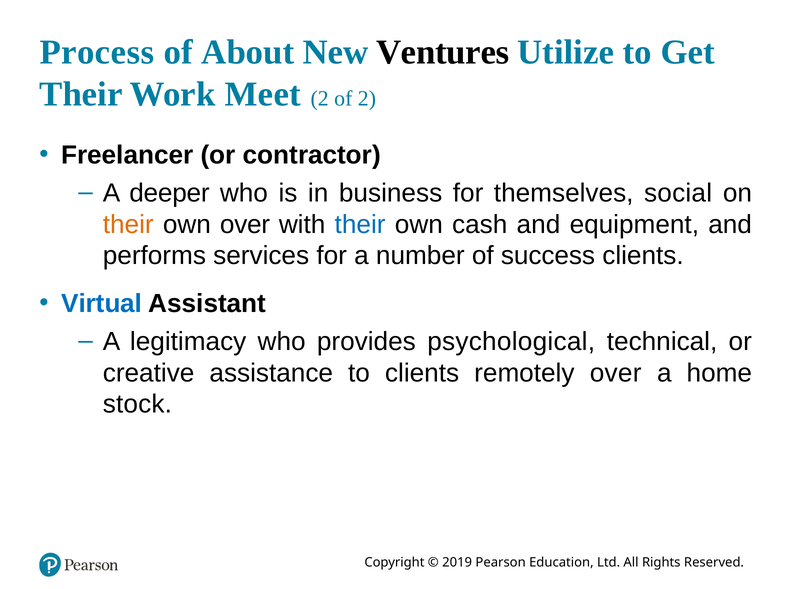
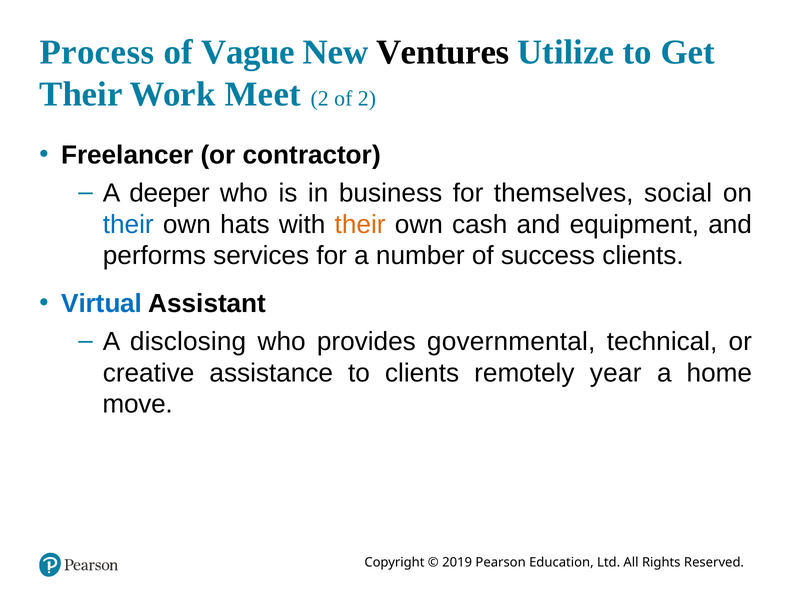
About: About -> Vague (248, 52)
their colour: orange -> blue (128, 224)
own over: over -> hats (245, 224)
their colour: blue -> orange (360, 224)
legitimacy: legitimacy -> disclosing (188, 341)
psychological: psychological -> governmental (511, 341)
remotely over: over -> year (616, 373)
stock: stock -> move (138, 404)
